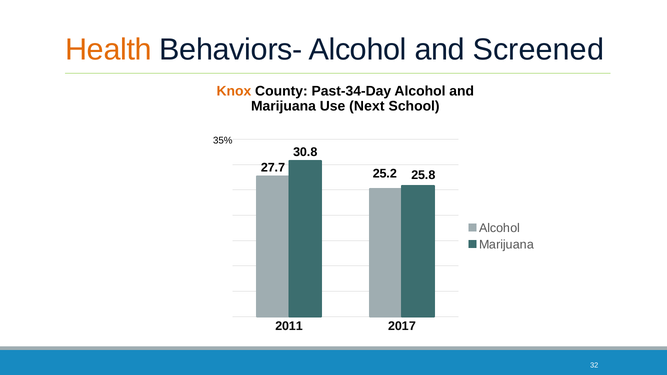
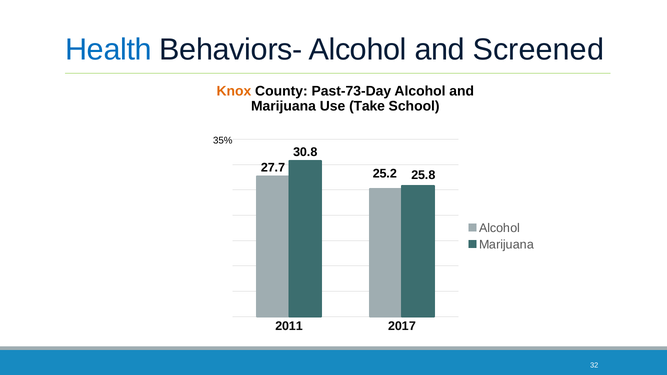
Health colour: orange -> blue (108, 50)
Past-34-Day: Past-34-Day -> Past-73-Day (351, 91)
Next: Next -> Take (367, 106)
